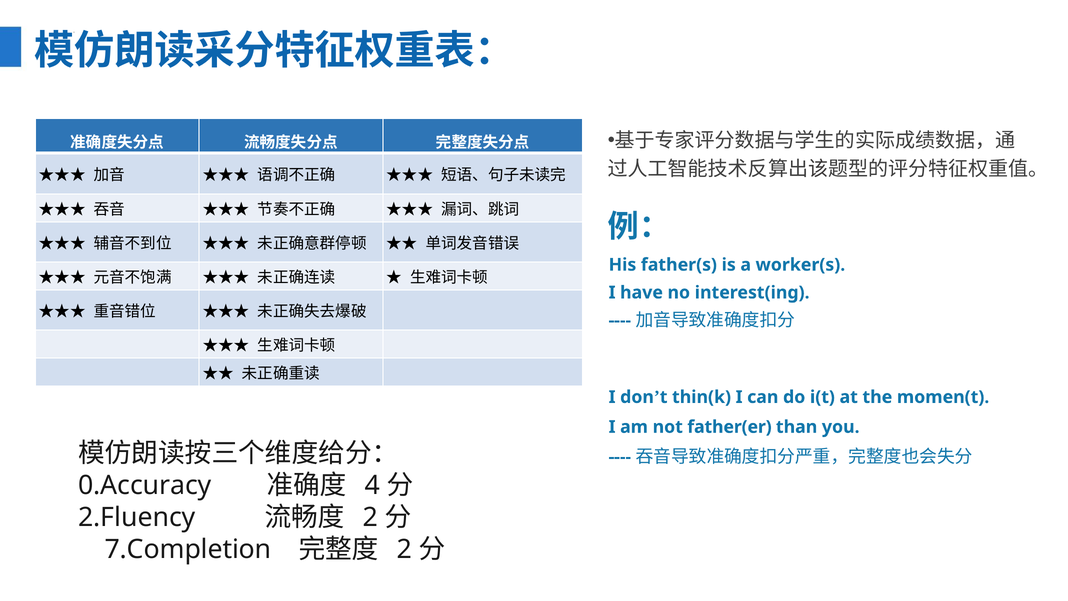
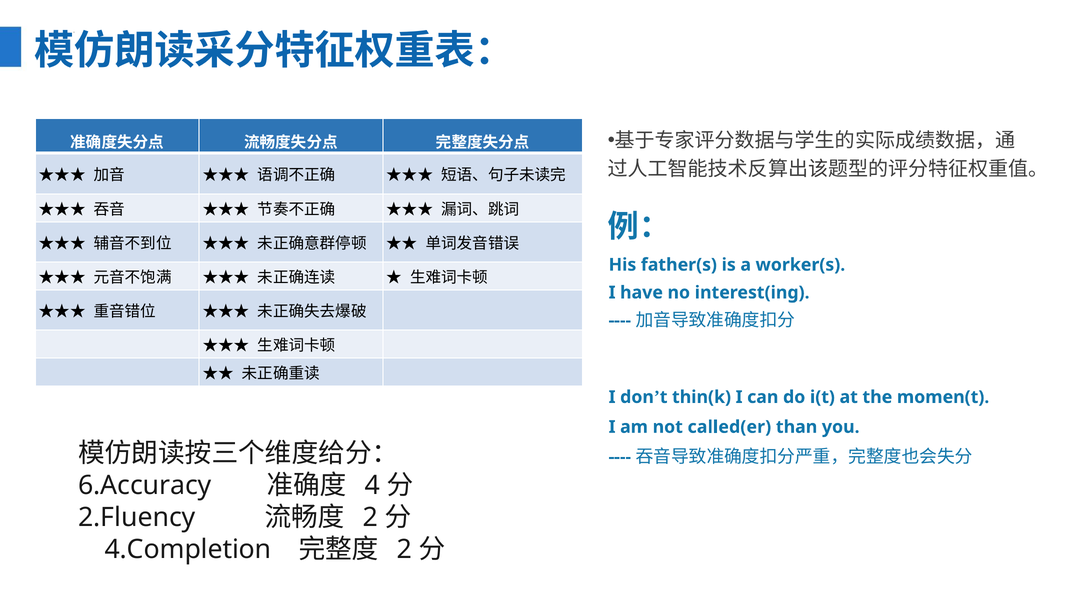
father(er: father(er -> called(er (729, 427)
0.Accuracy: 0.Accuracy -> 6.Accuracy (145, 485)
7.Completion: 7.Completion -> 4.Completion (188, 549)
